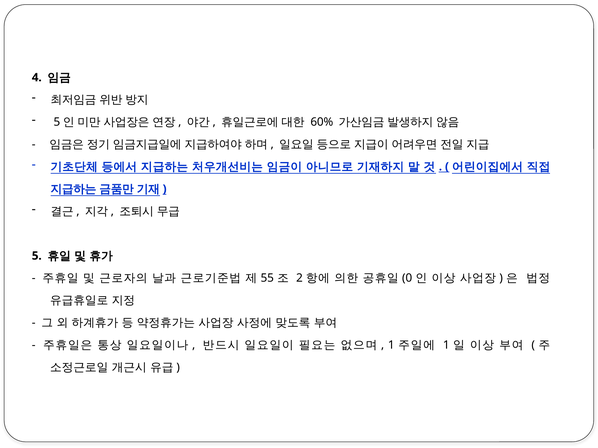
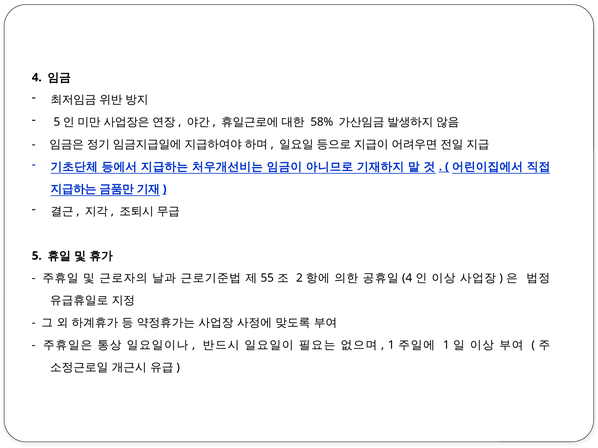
60%: 60% -> 58% (322, 122)
0: 0 -> 4 (407, 278)
